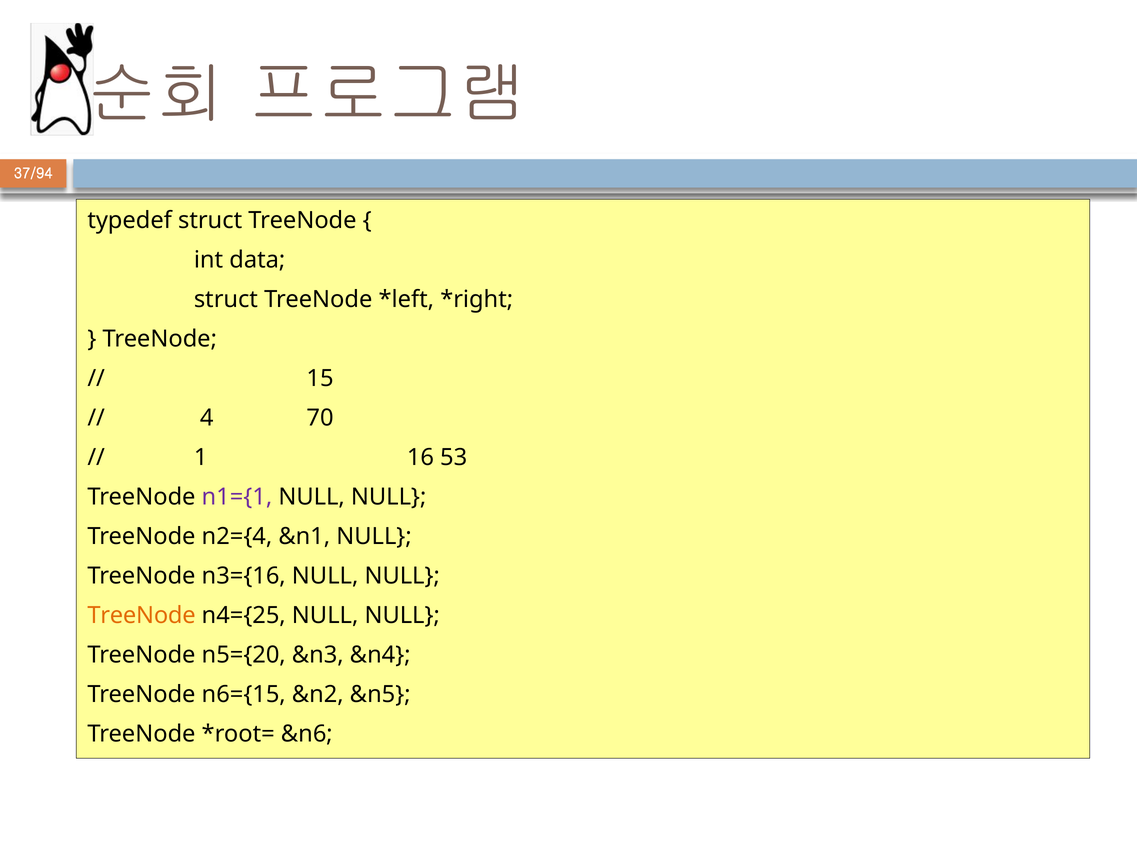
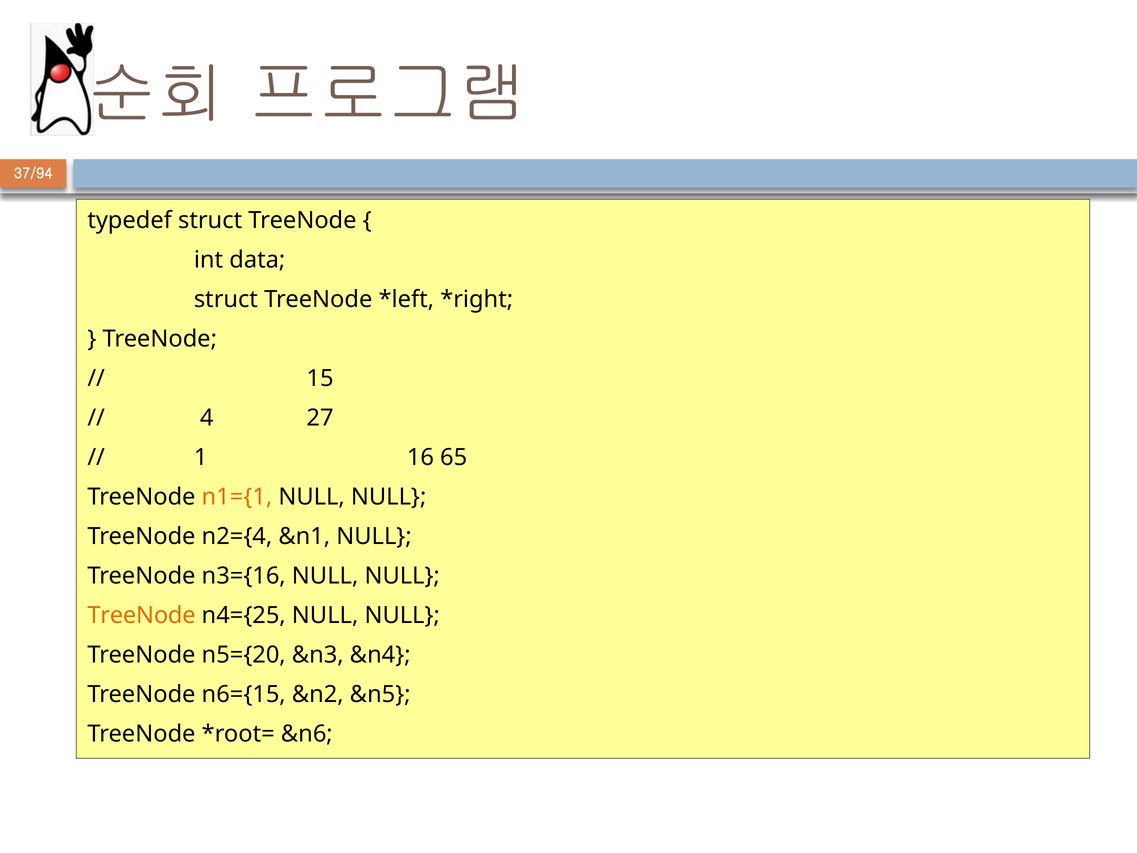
70: 70 -> 27 (320, 418)
53: 53 -> 65 (454, 457)
n1={1 colour: purple -> orange (237, 497)
